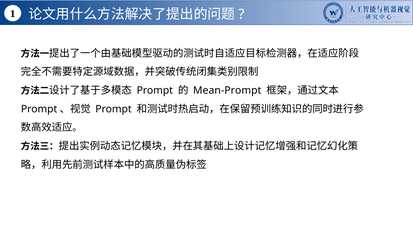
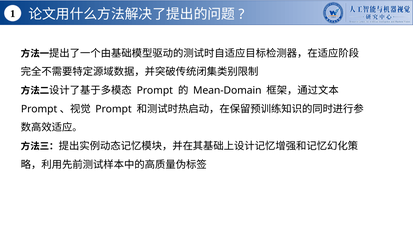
Mean-Prompt: Mean-Prompt -> Mean-Domain (227, 91)
